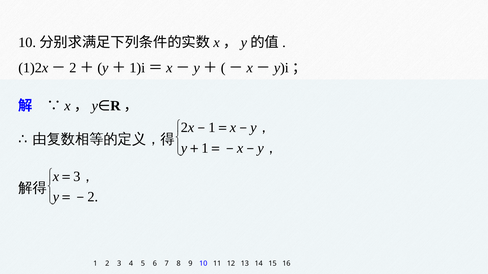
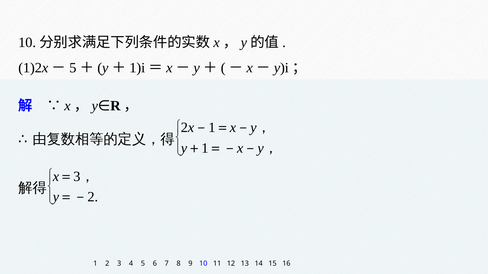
2: 2 -> 5 (73, 68)
